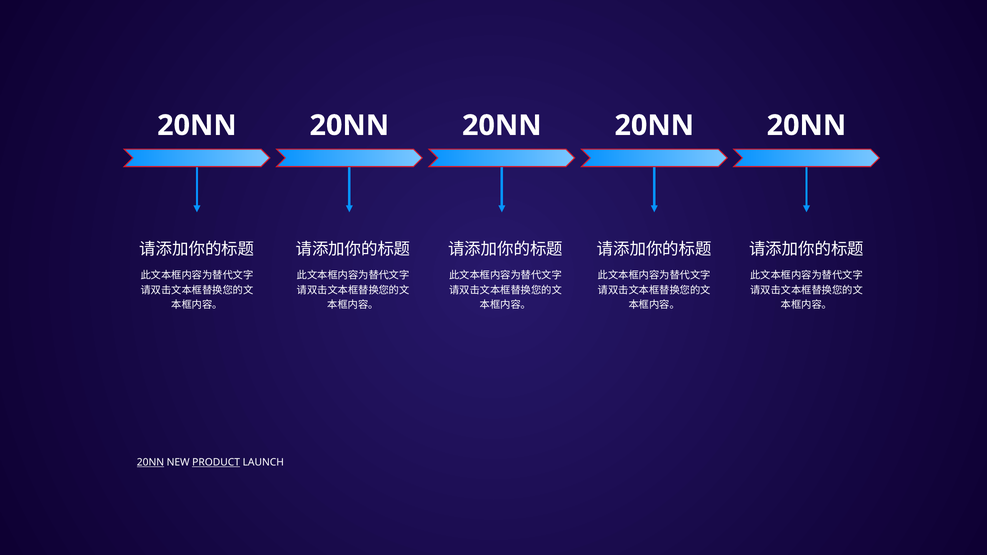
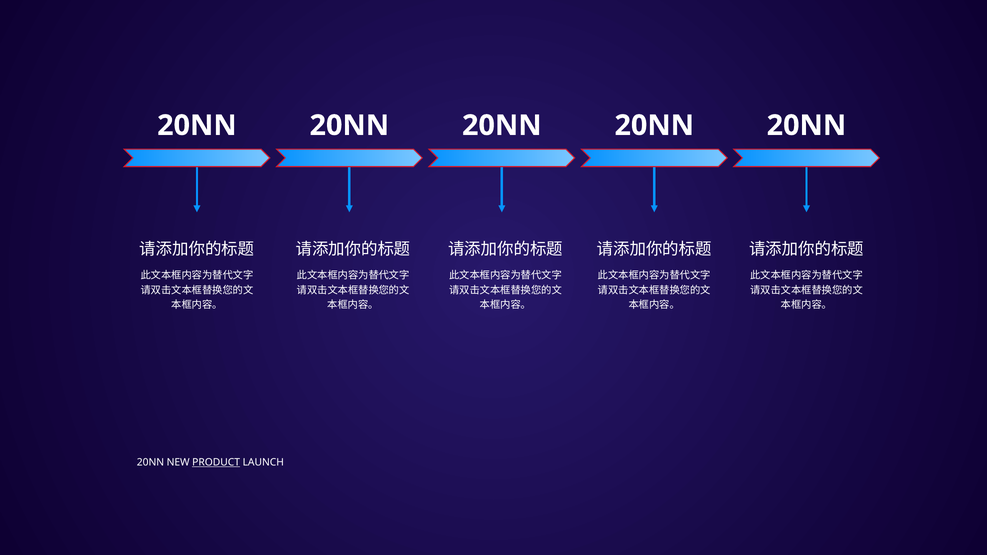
20NN underline: present -> none (150, 463)
